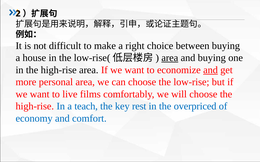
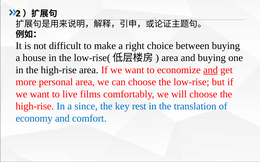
area underline: present -> none (170, 58)
teach: teach -> since (86, 107)
overpriced: overpriced -> translation (195, 107)
